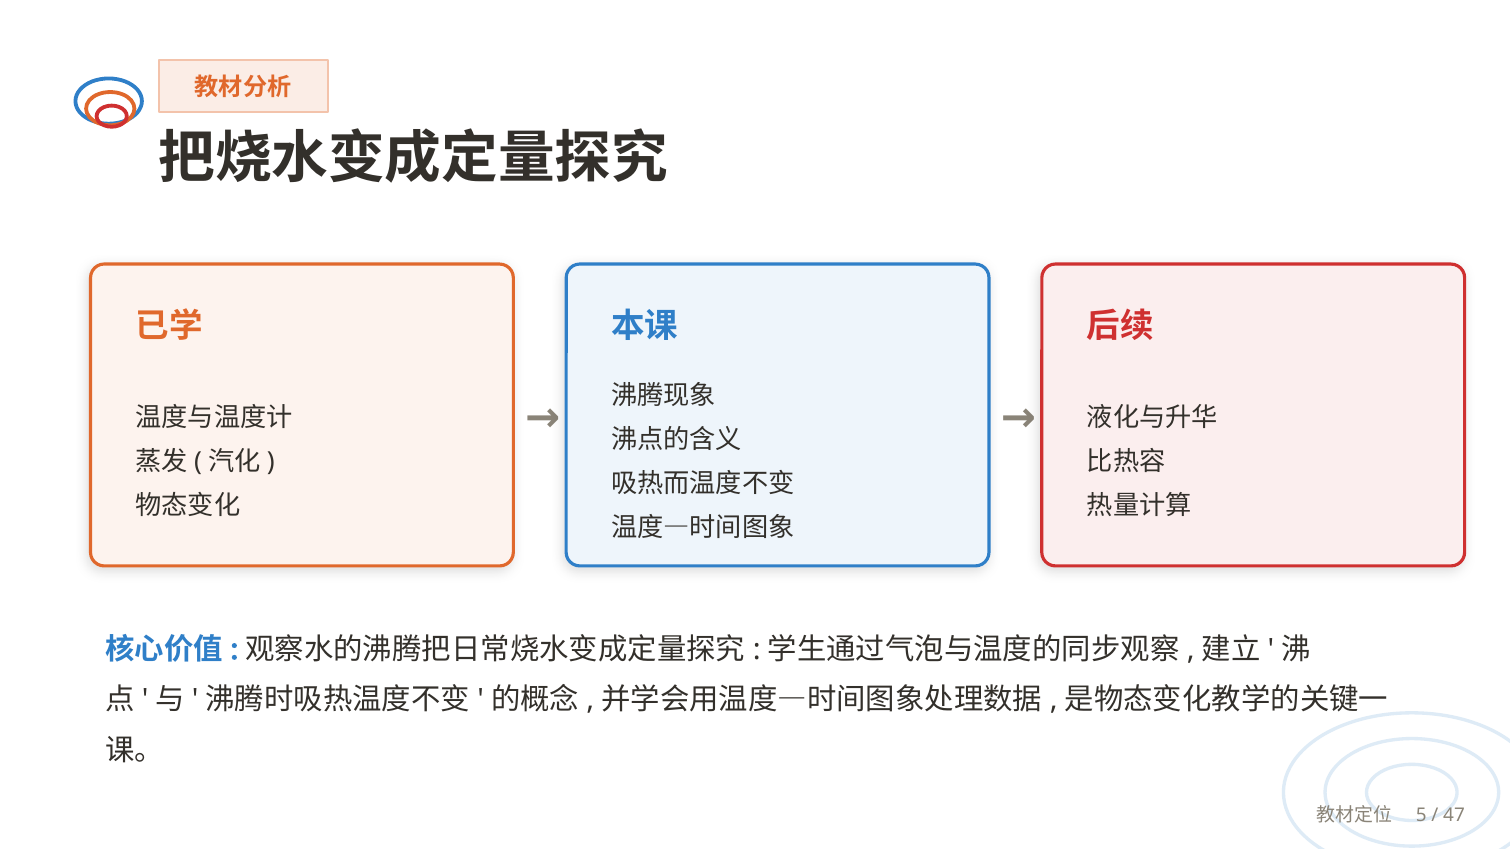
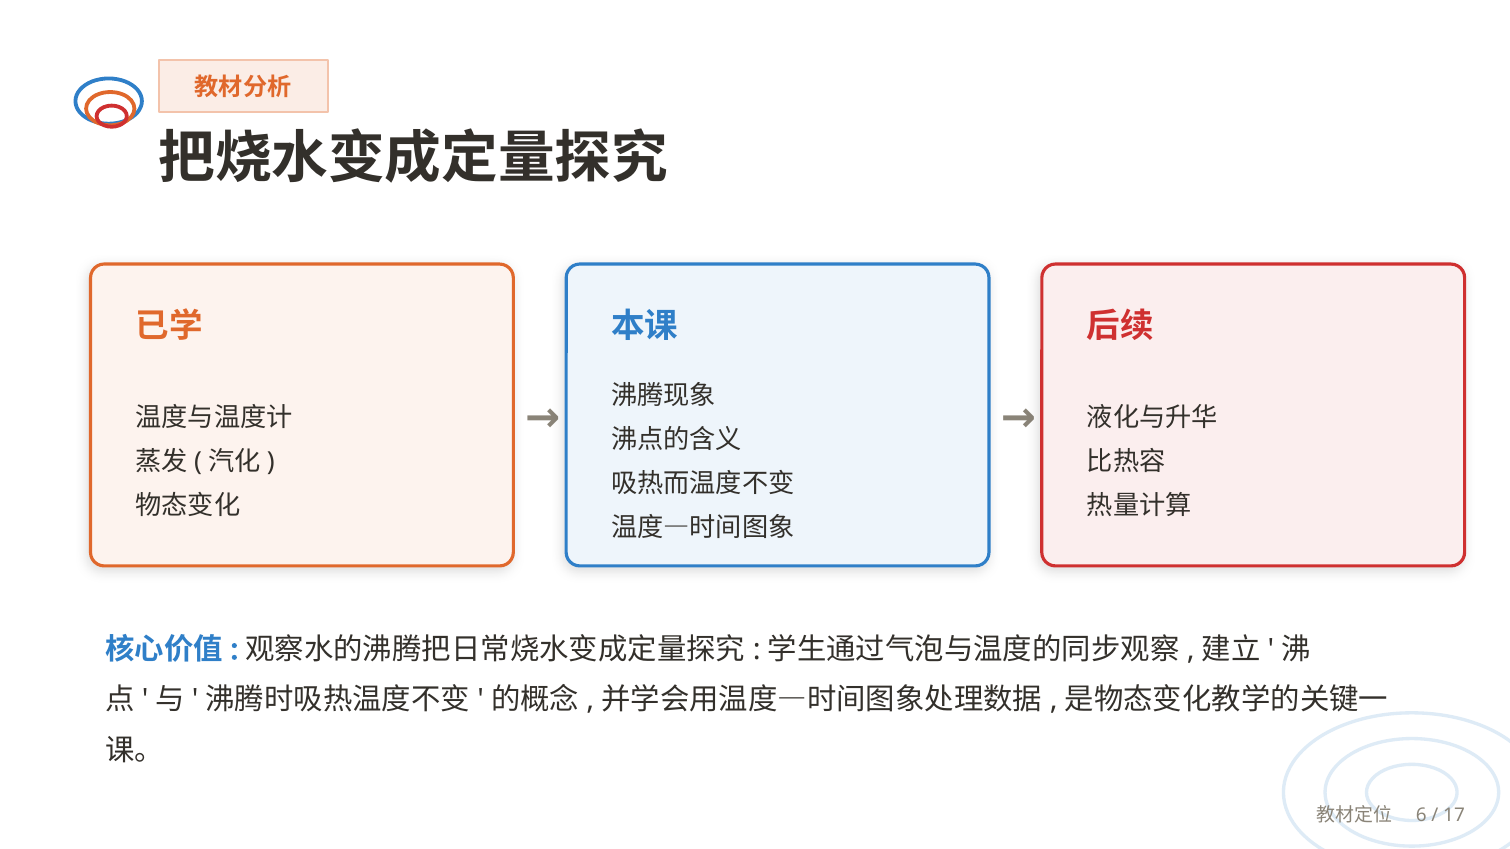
5: 5 -> 6 (1421, 815)
47: 47 -> 17 (1454, 815)
